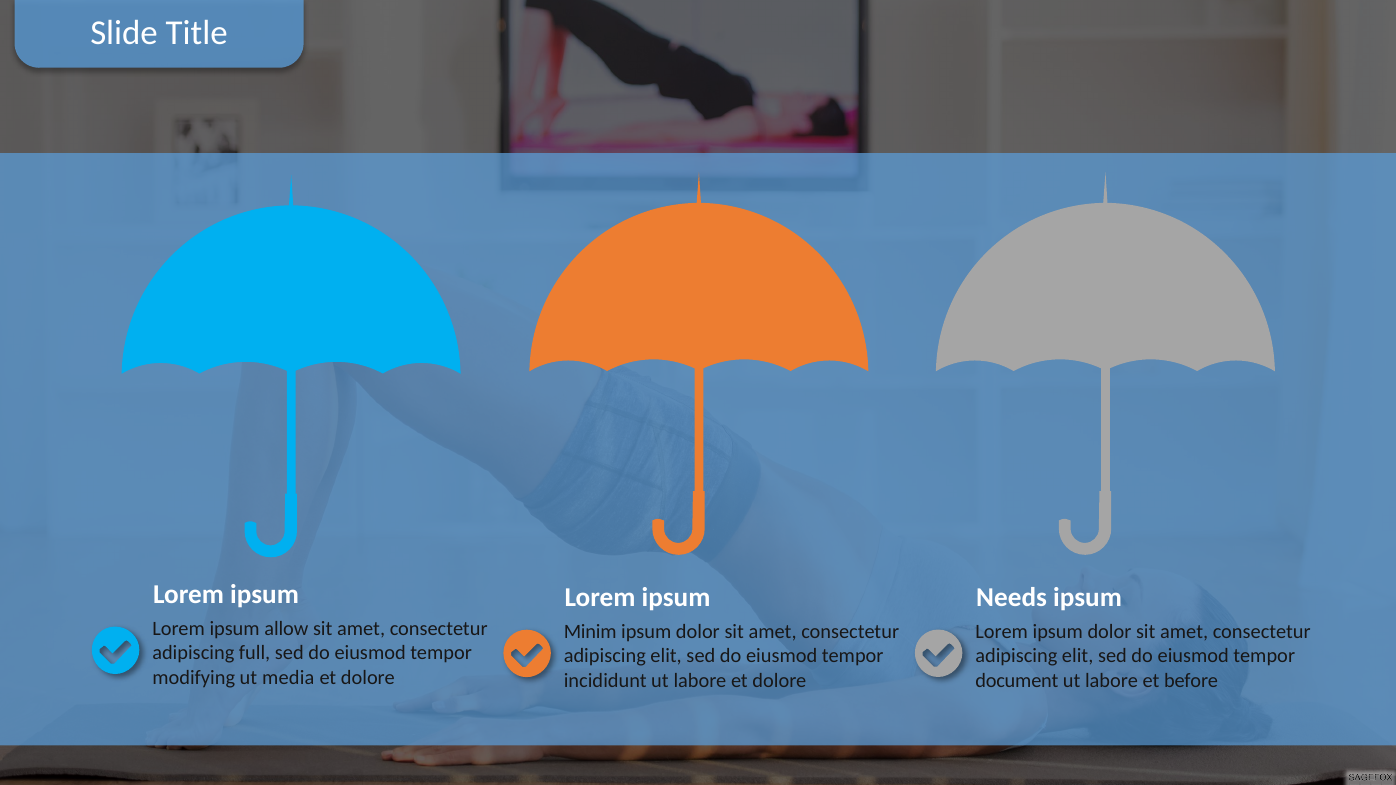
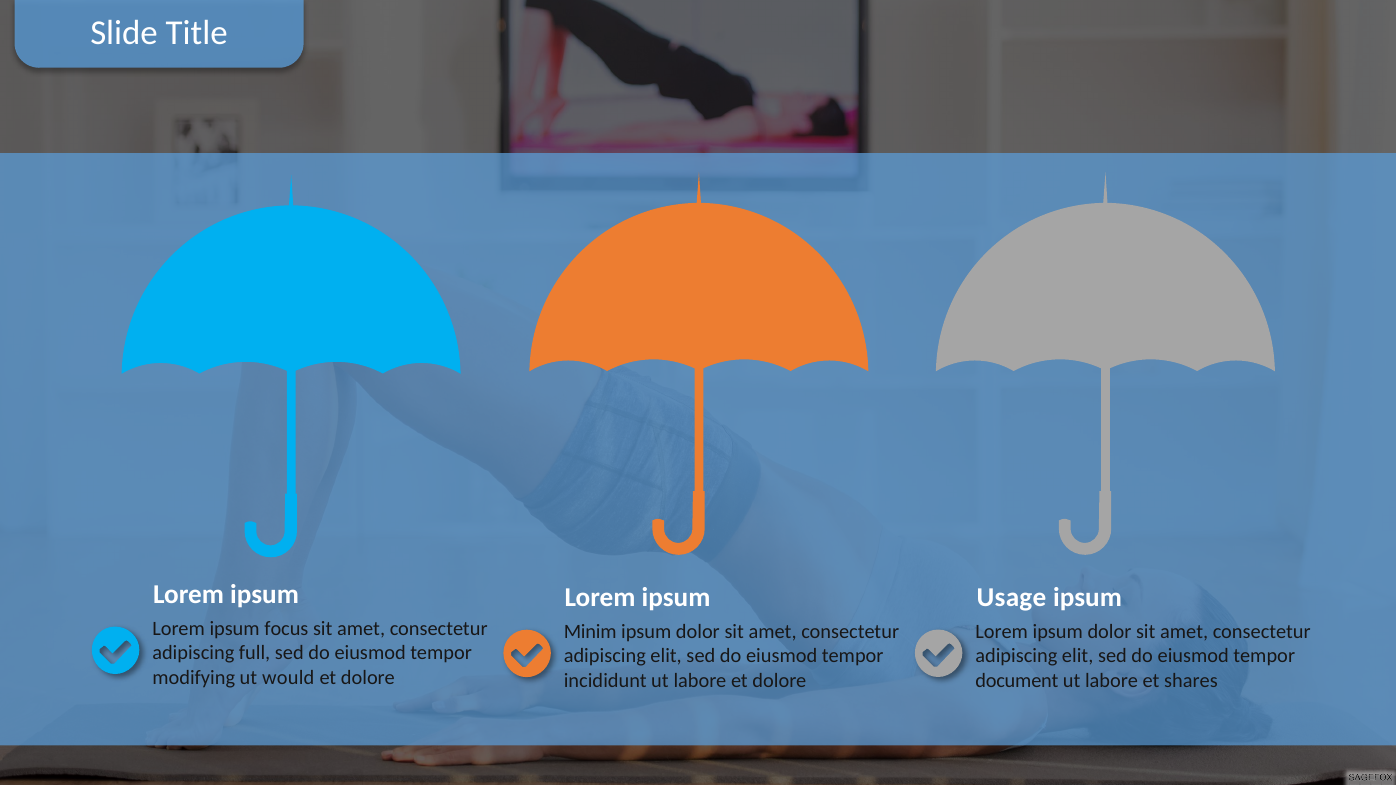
Needs: Needs -> Usage (1011, 598)
allow: allow -> focus (286, 629)
media: media -> would (288, 678)
before: before -> shares (1191, 681)
